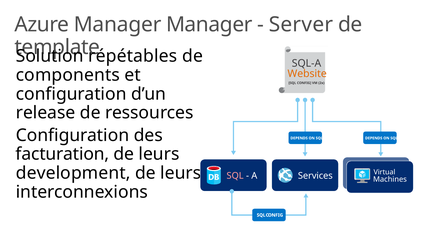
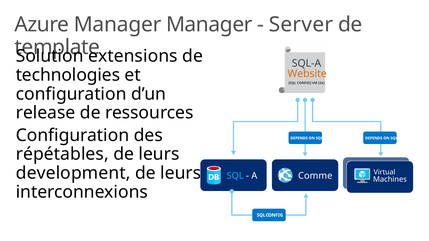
répétables: répétables -> extensions (133, 56)
components: components -> technologies (68, 75)
facturation: facturation -> répétables (62, 154)
SQL colour: pink -> light blue (235, 176)
Services: Services -> Comme (315, 176)
